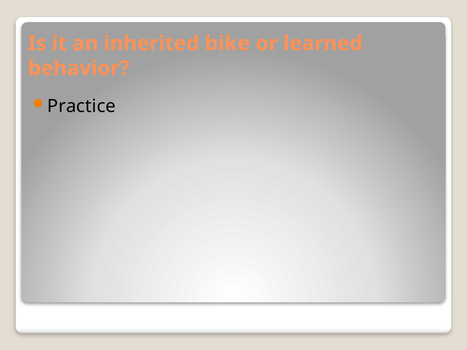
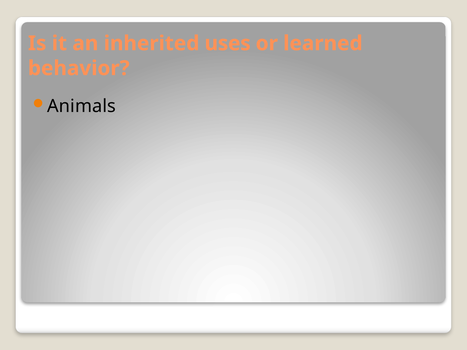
bike: bike -> uses (228, 43)
Practice: Practice -> Animals (82, 106)
